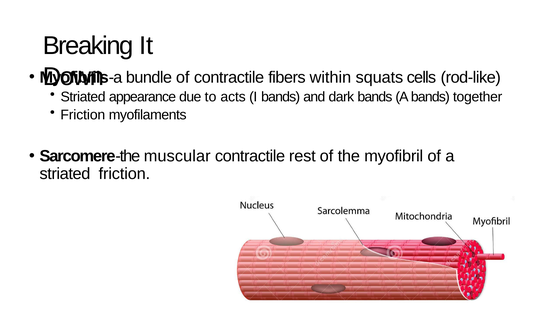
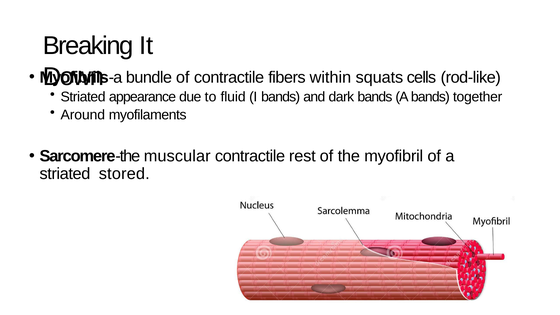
acts: acts -> fluid (233, 97)
Friction: Friction -> Around (83, 115)
striated friction: friction -> stored (124, 174)
